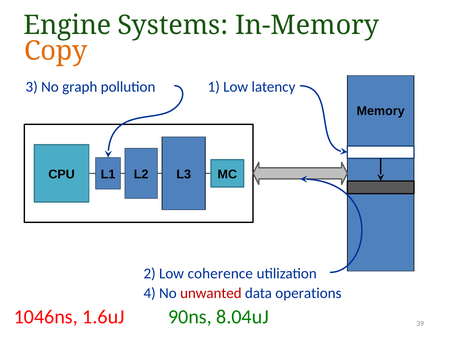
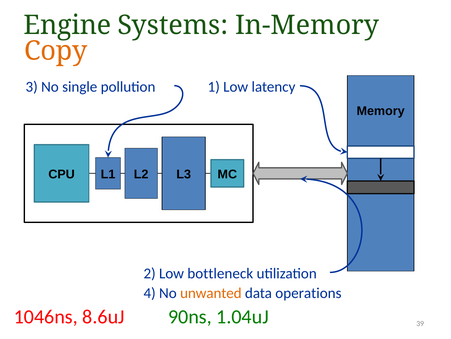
graph: graph -> single (80, 87)
coherence: coherence -> bottleneck (220, 273)
unwanted colour: red -> orange (211, 293)
1.6uJ: 1.6uJ -> 8.6uJ (103, 316)
8.04uJ: 8.04uJ -> 1.04uJ (243, 316)
